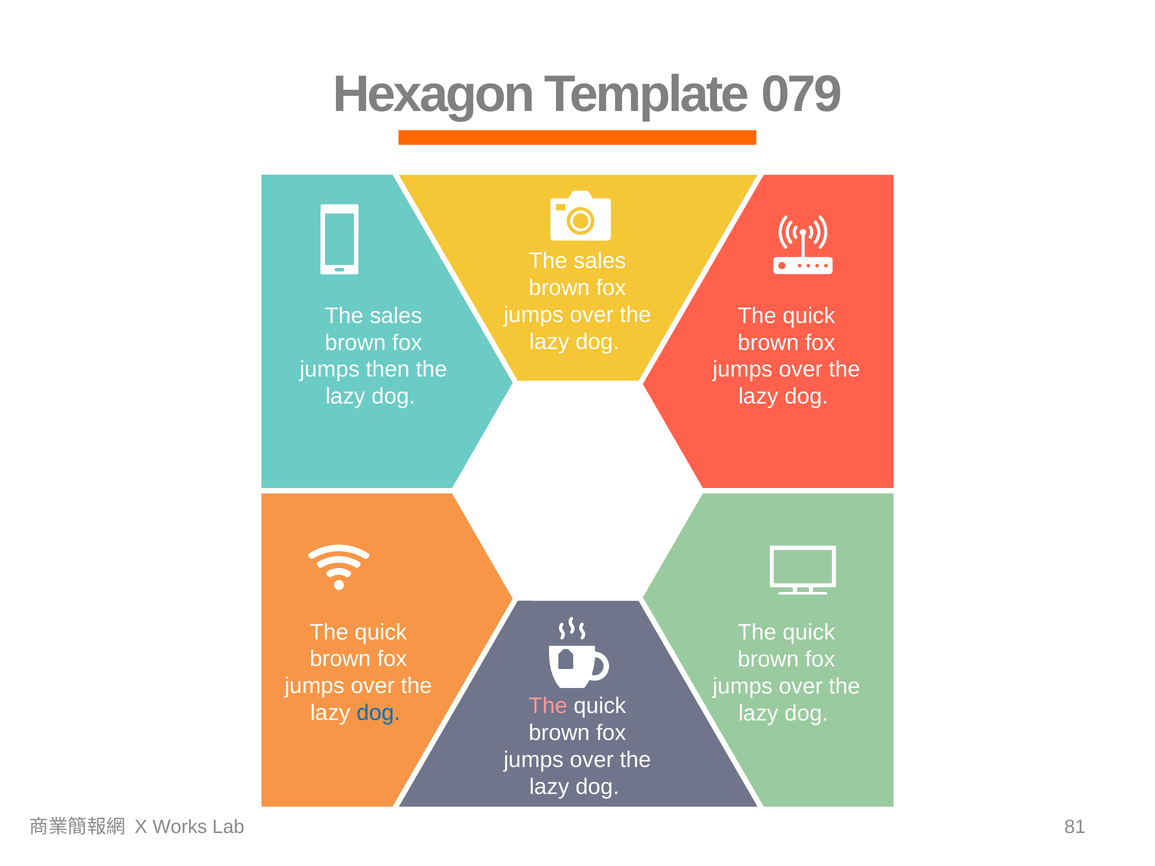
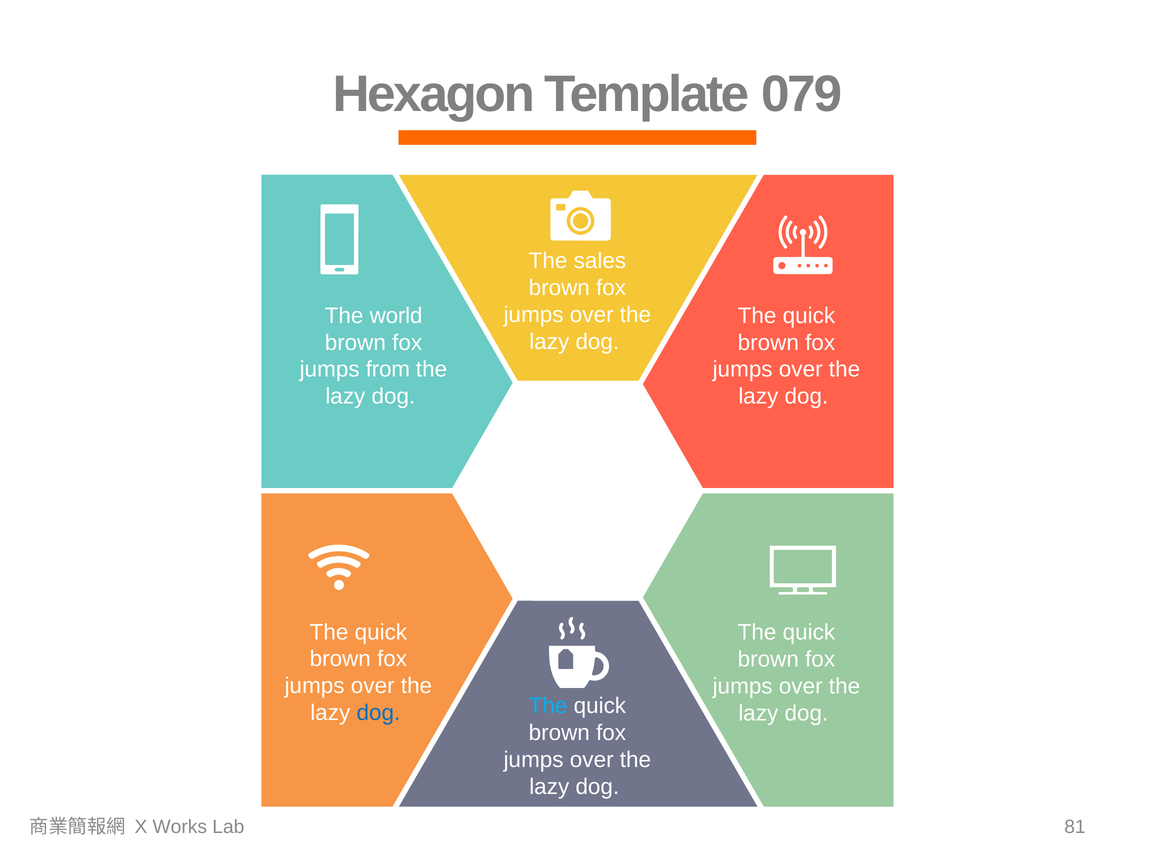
sales: sales -> world (396, 316)
then: then -> from (388, 370)
The colour: pink -> light blue (548, 706)
